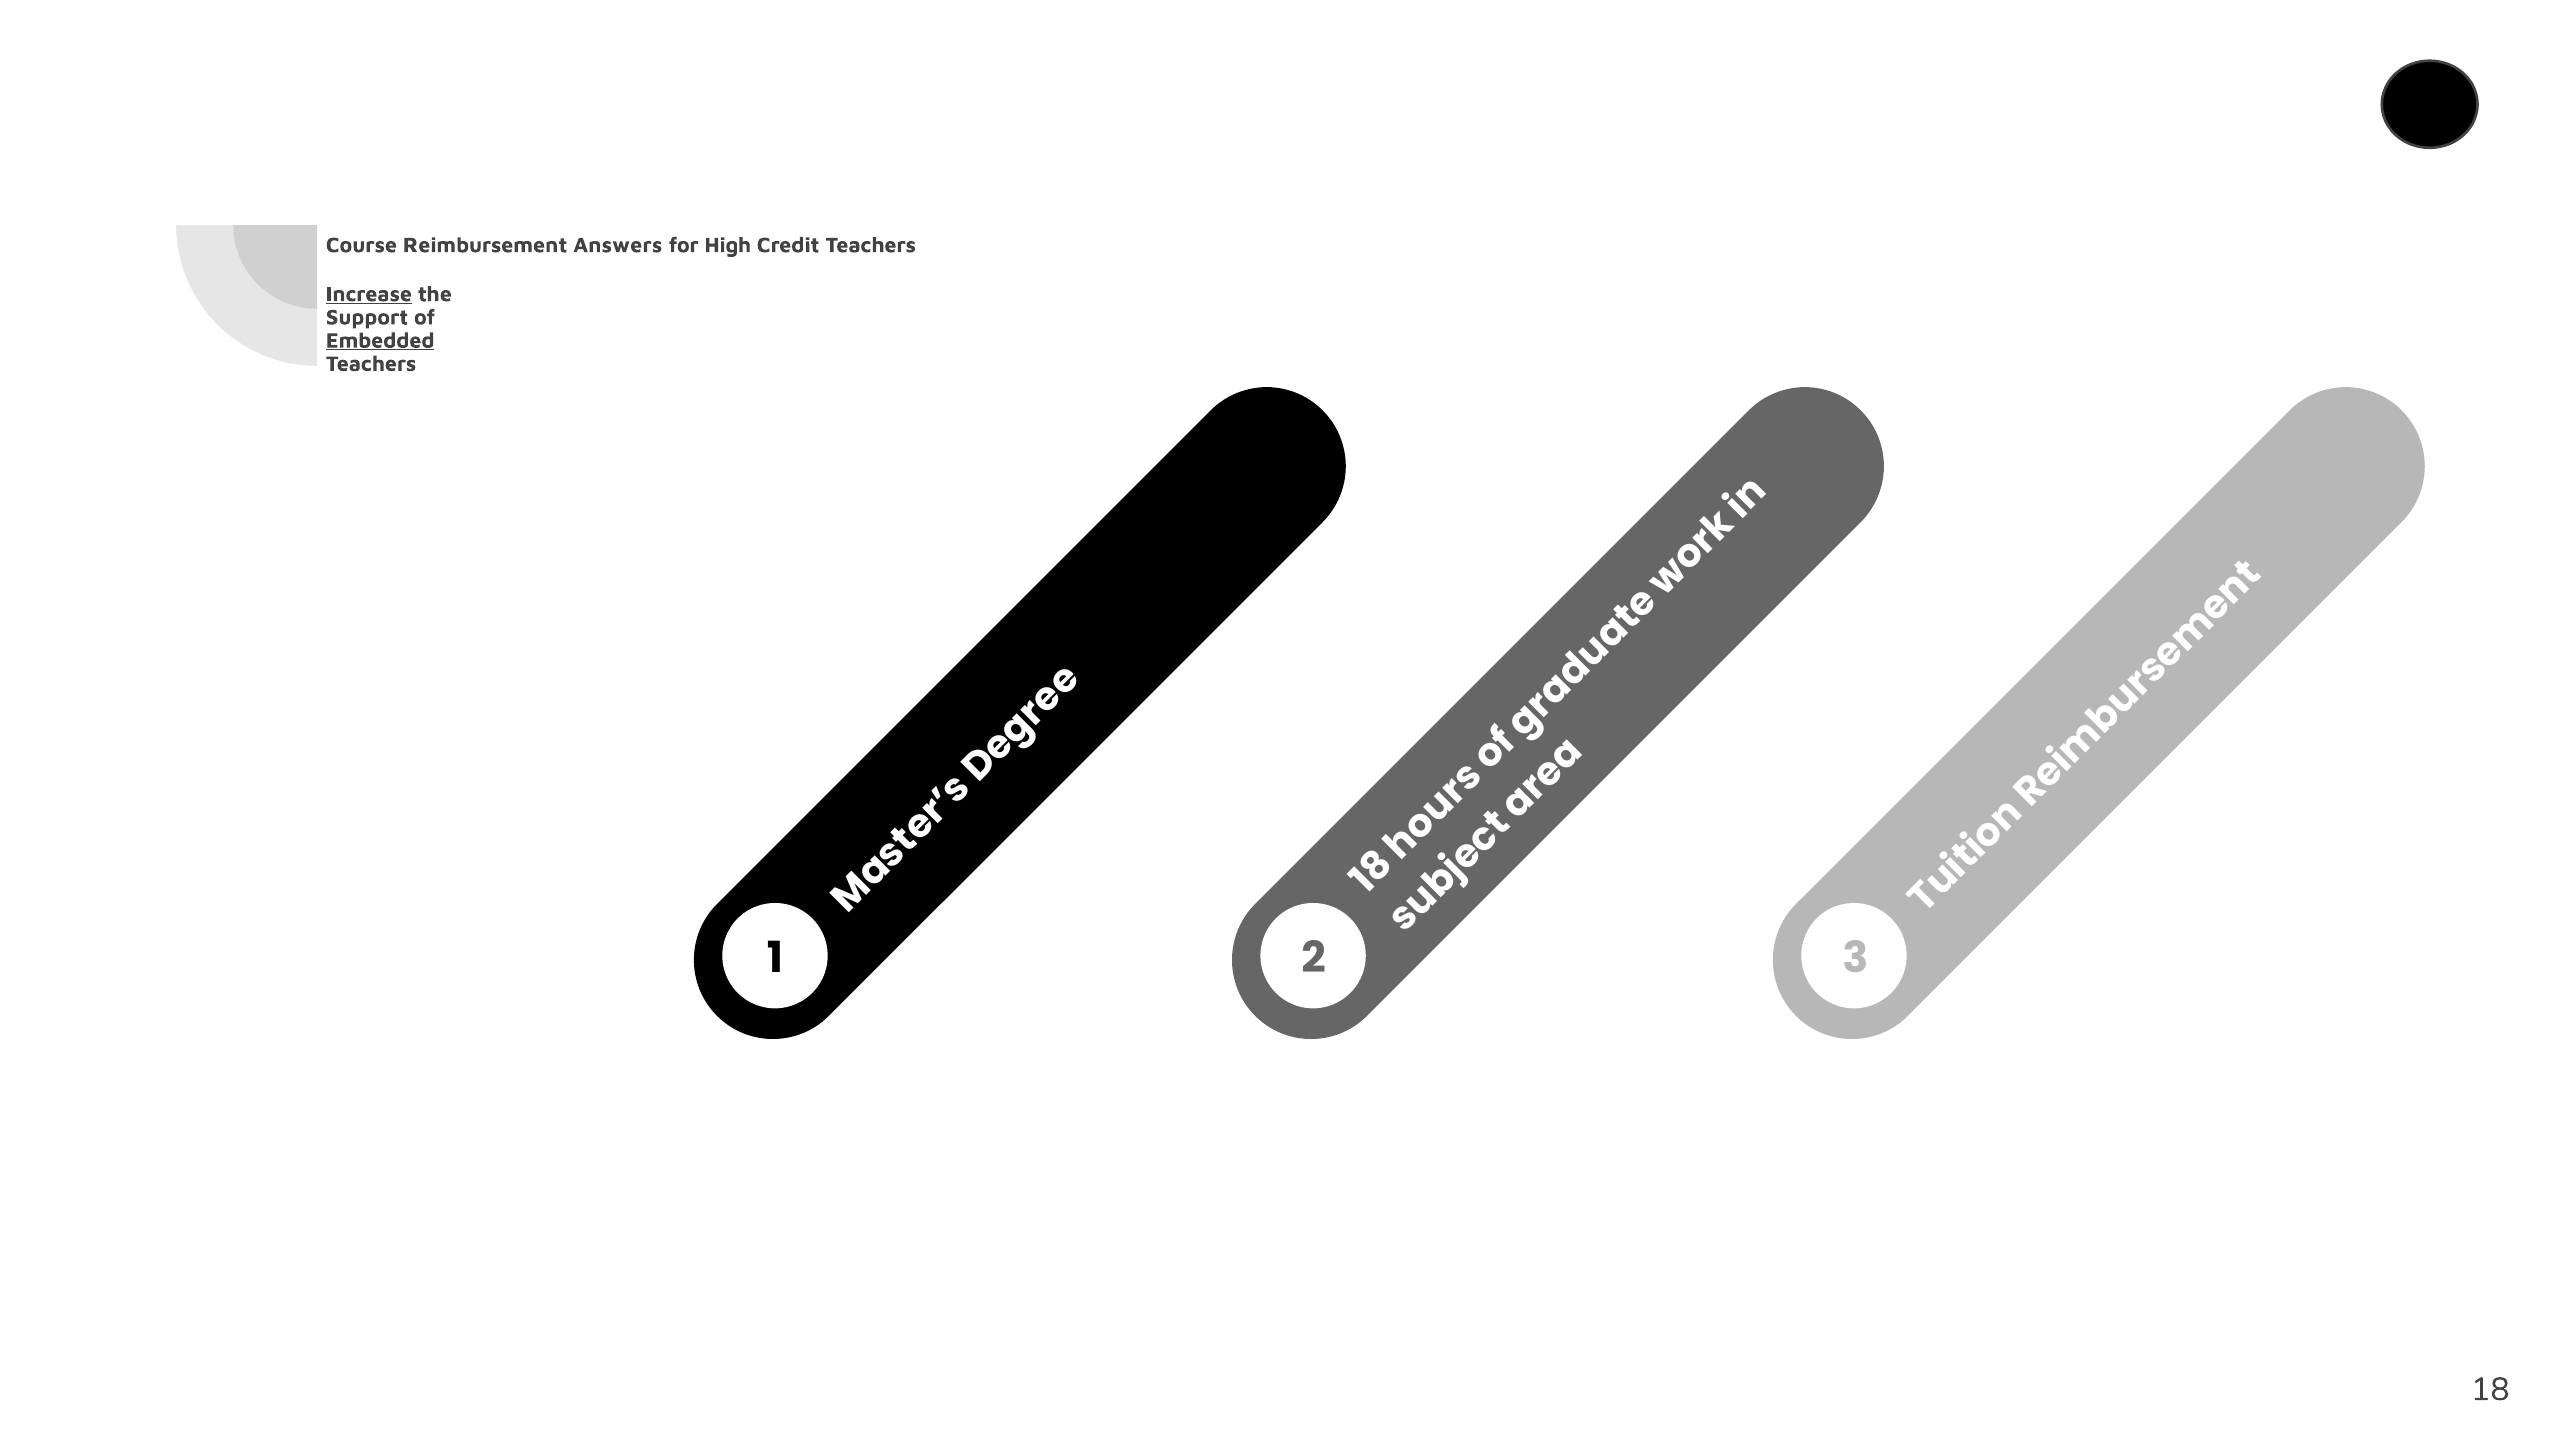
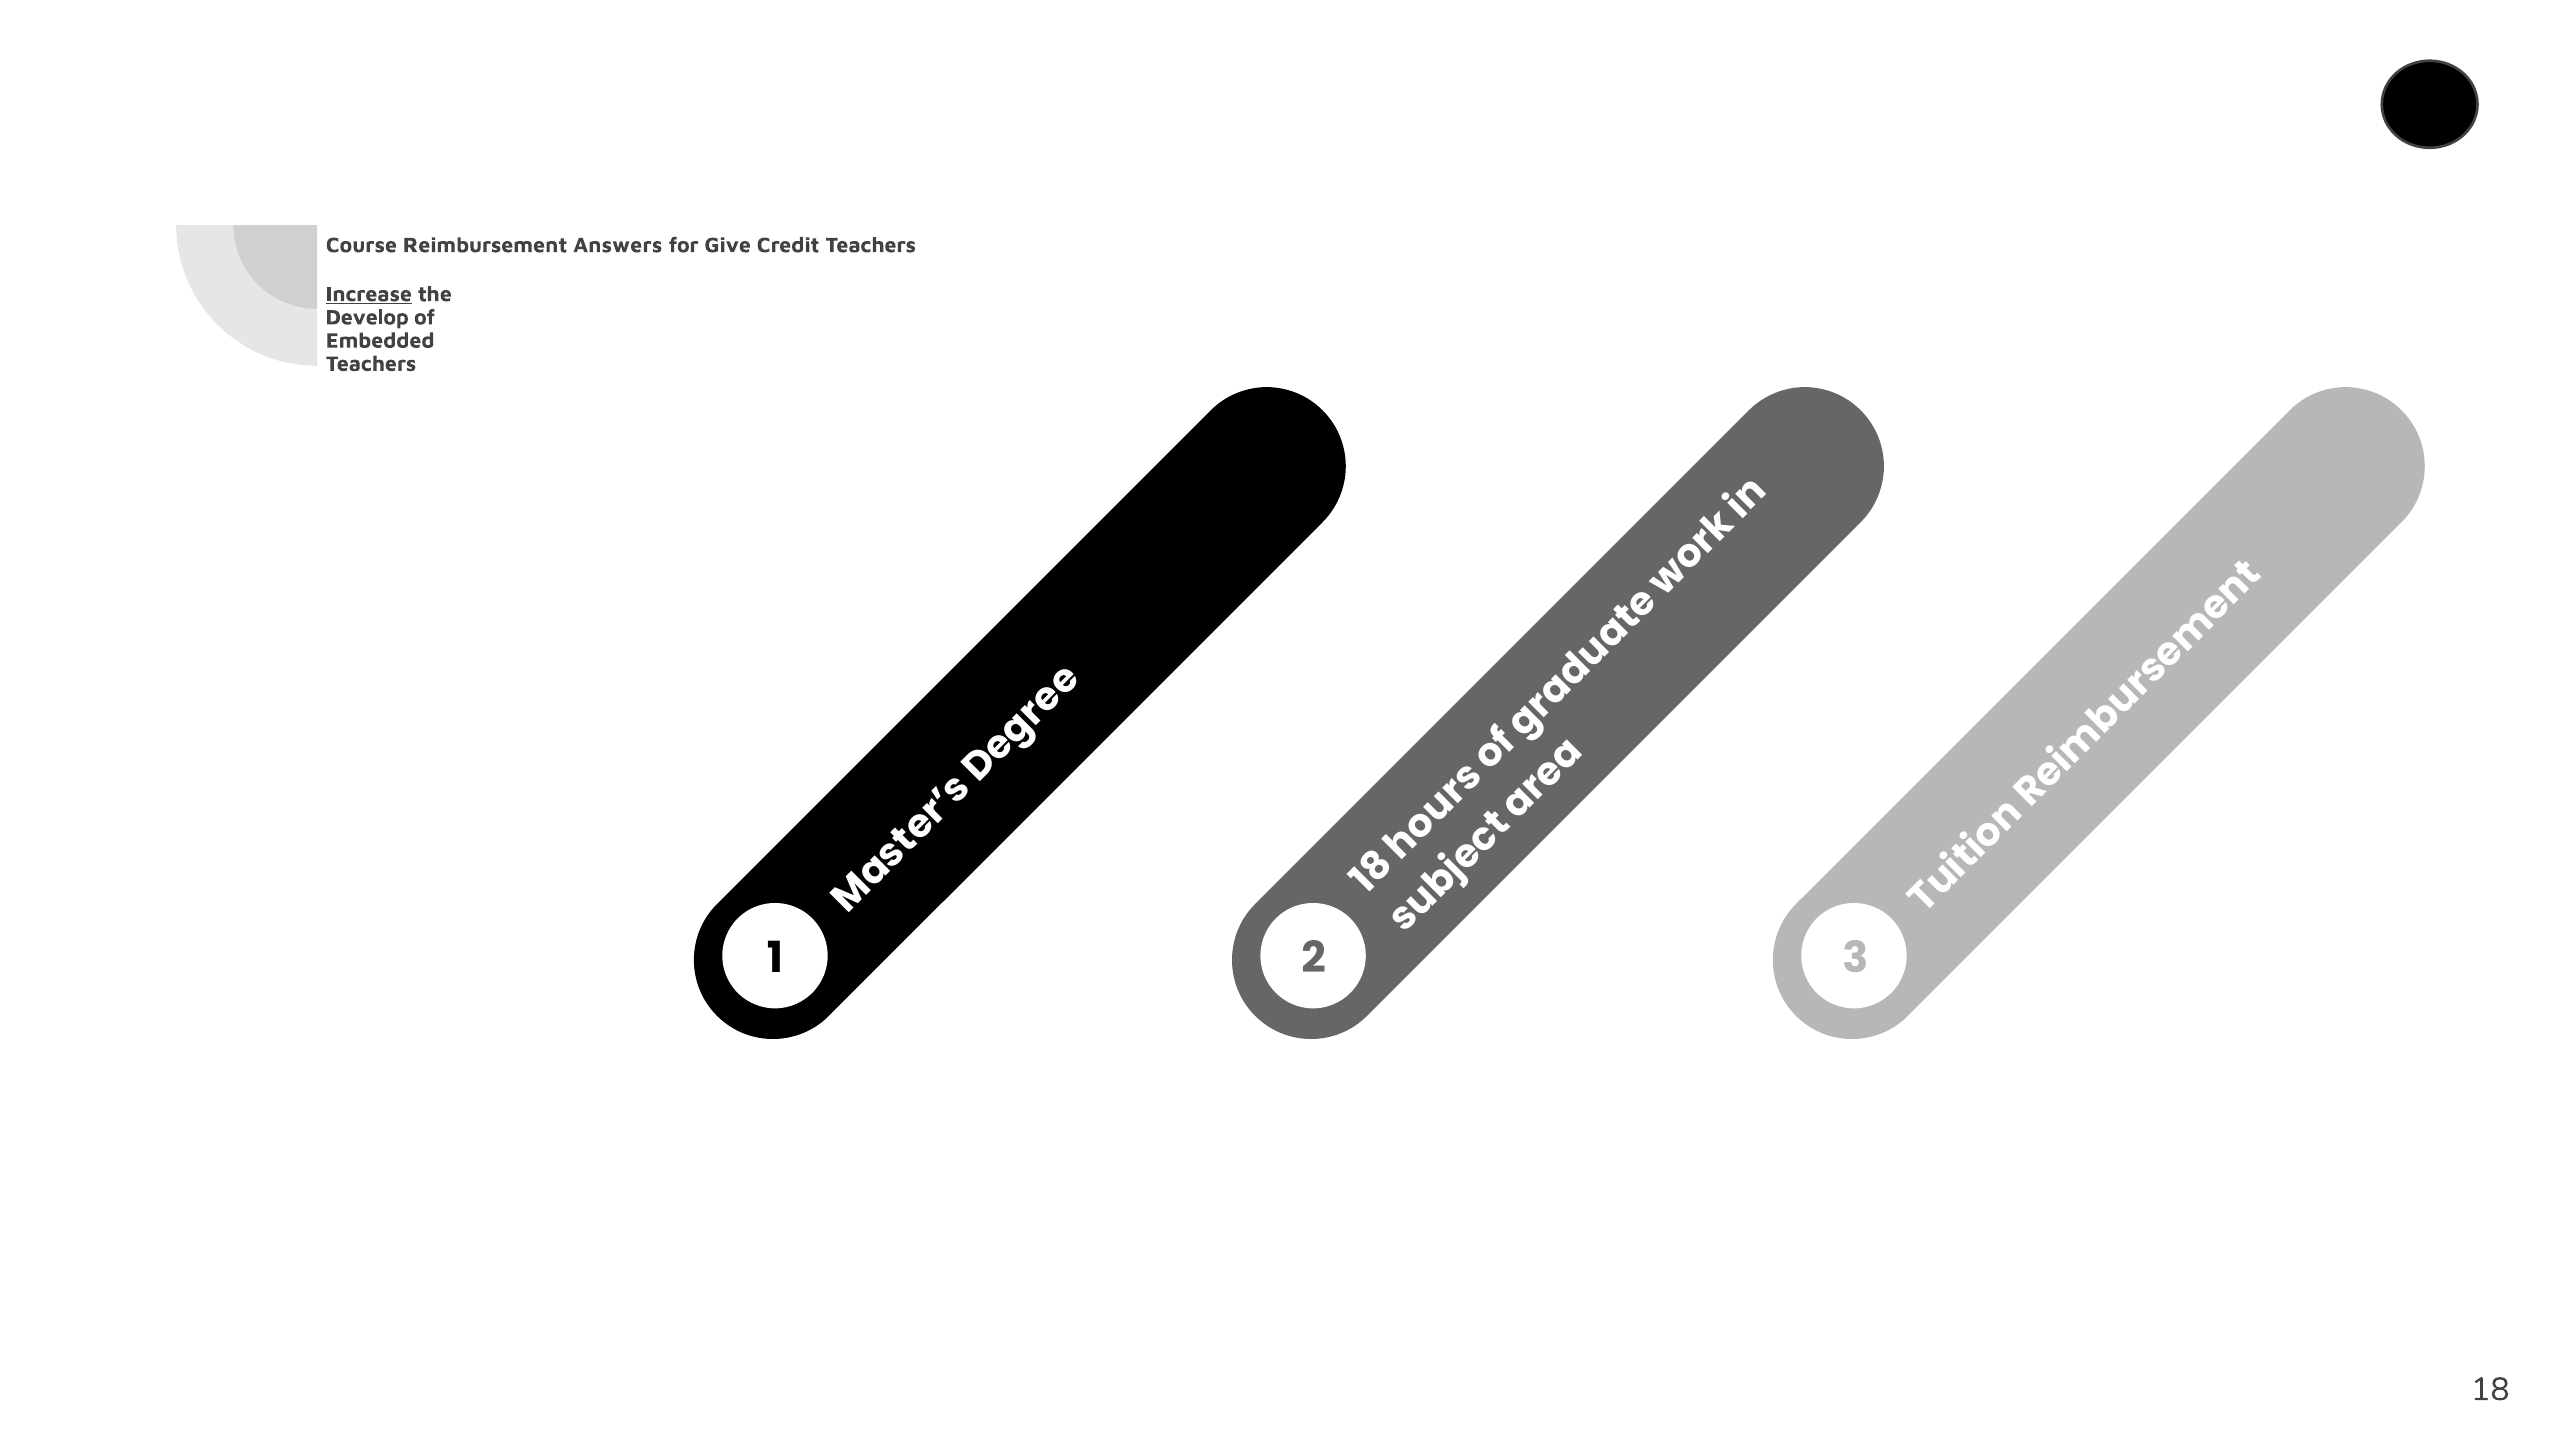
High: High -> Give (728, 245)
Support: Support -> Develop (367, 317)
Embedded underline: present -> none (380, 341)
